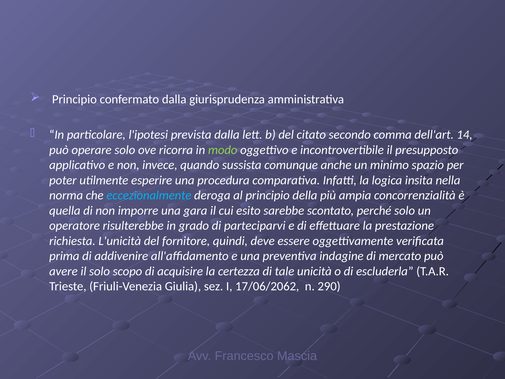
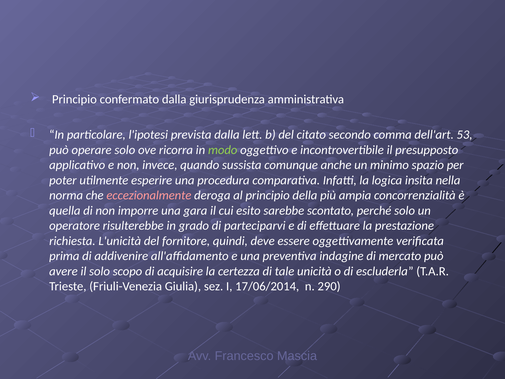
14: 14 -> 53 (465, 135)
eccezionalmente colour: light blue -> pink (149, 195)
17/06/2062: 17/06/2062 -> 17/06/2014 (267, 286)
